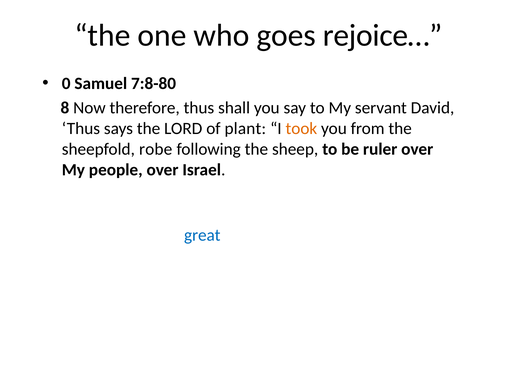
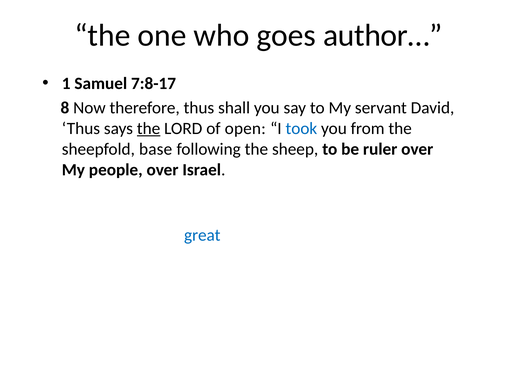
rejoice…: rejoice… -> author… (383, 36)
0: 0 -> 1 (66, 84)
7:8-80: 7:8-80 -> 7:8-17 (154, 84)
the underline: none -> present (149, 129)
plant: plant -> open (245, 129)
took colour: orange -> blue (301, 129)
robe: robe -> base (156, 149)
